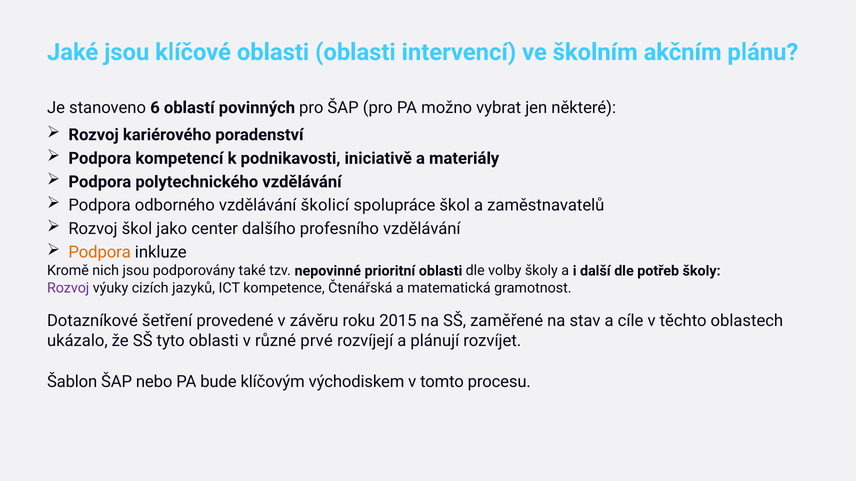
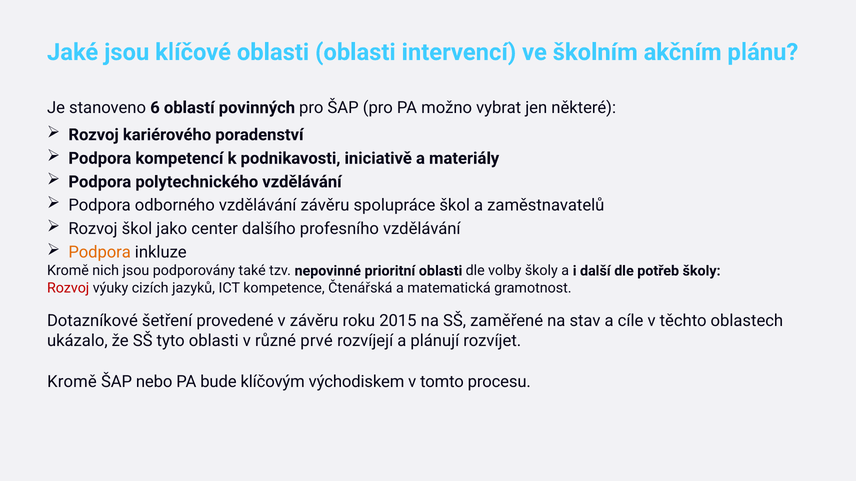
vzdělávání školicí: školicí -> závěru (325, 206)
Rozvoj colour: purple -> red (68, 288)
Šablon: Šablon -> Kromě (72, 382)
